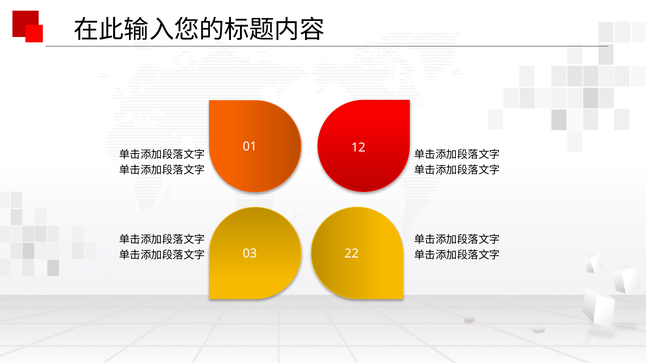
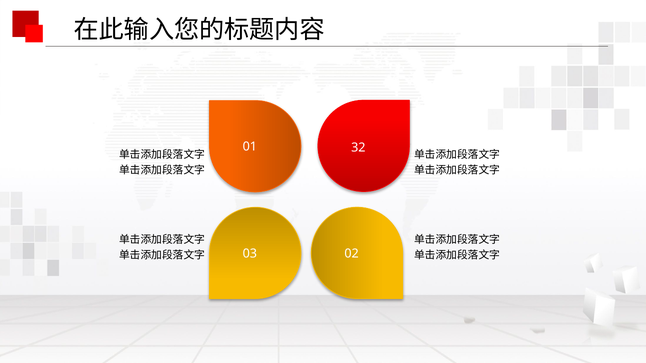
12: 12 -> 32 (358, 148)
22: 22 -> 02 (352, 254)
